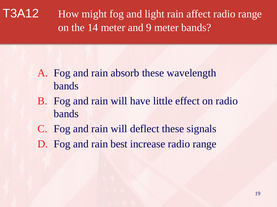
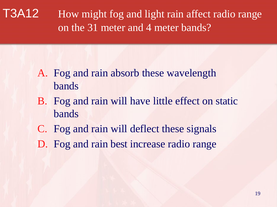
14: 14 -> 31 (93, 28)
9: 9 -> 4 (149, 28)
on radio: radio -> static (227, 101)
